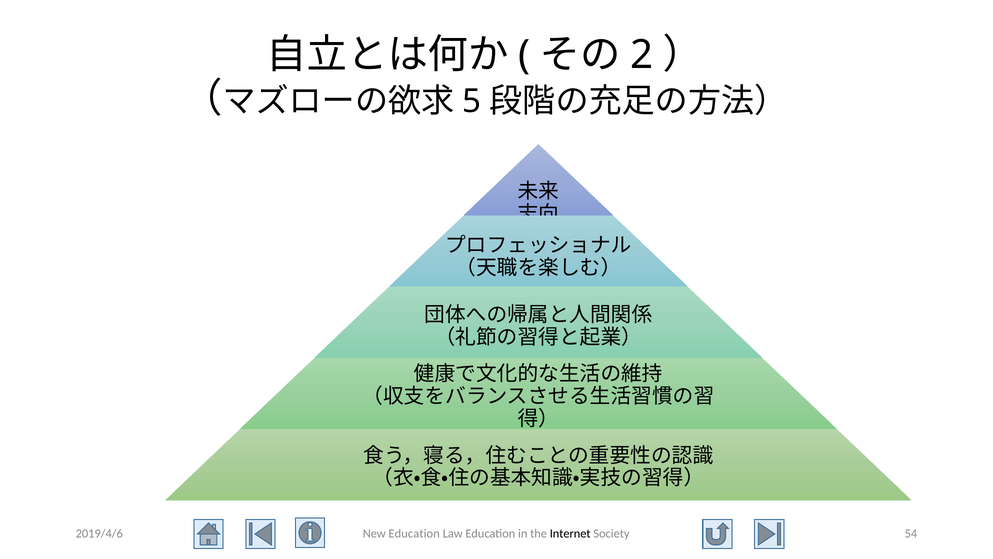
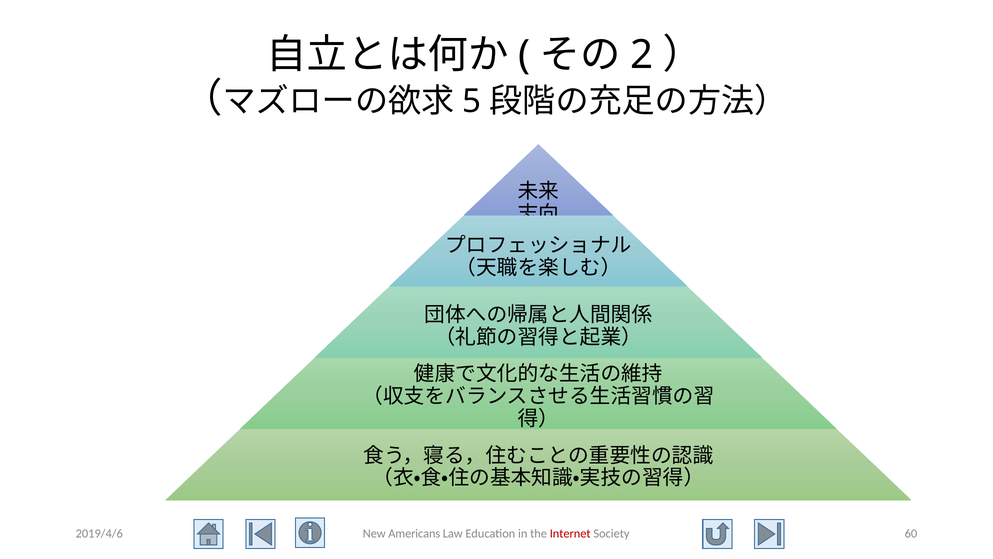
New Education: Education -> Americans (414, 533)
Internet colour: black -> red (570, 533)
54: 54 -> 60 (911, 533)
